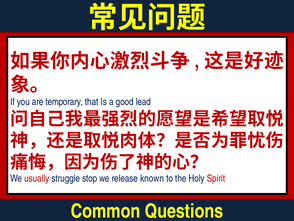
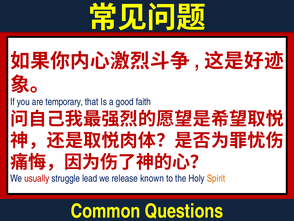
lead: lead -> faith (143, 102)
stop: stop -> lead (90, 178)
Spirit colour: red -> orange (216, 178)
